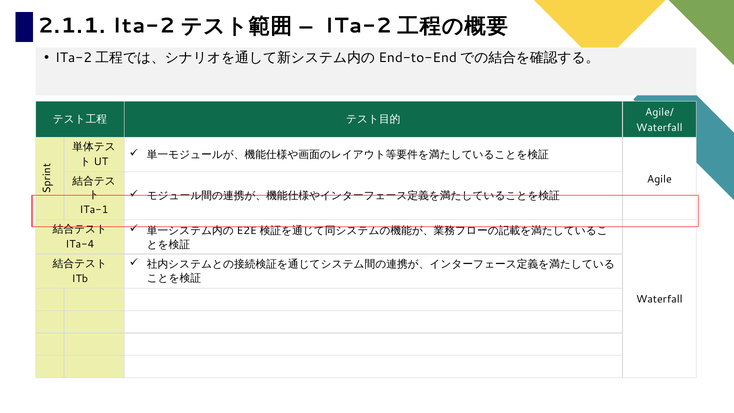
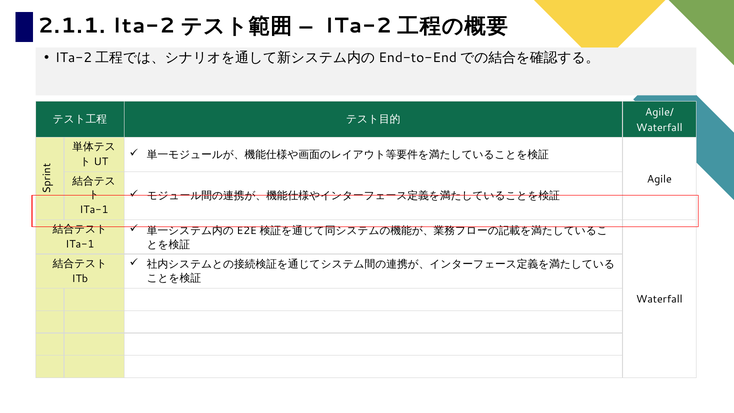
ITa-4: ITa-4 -> ITa-1 (80, 244)
